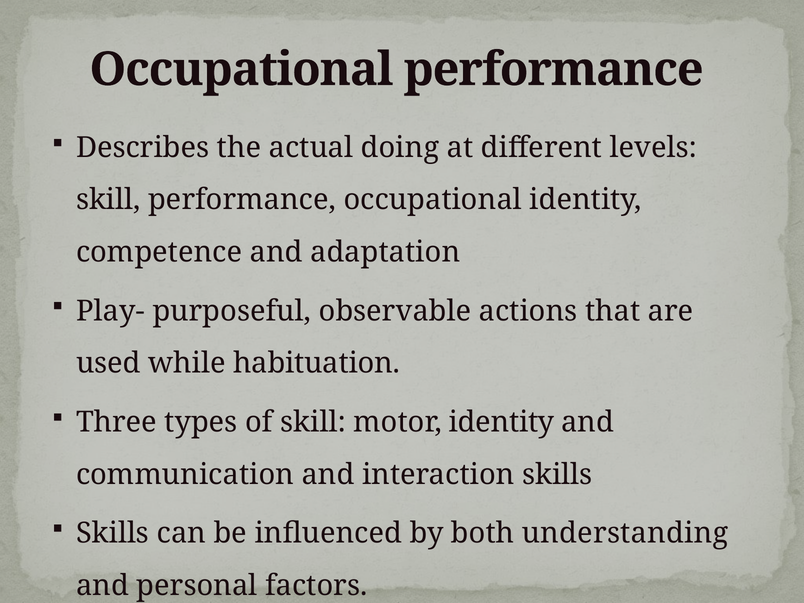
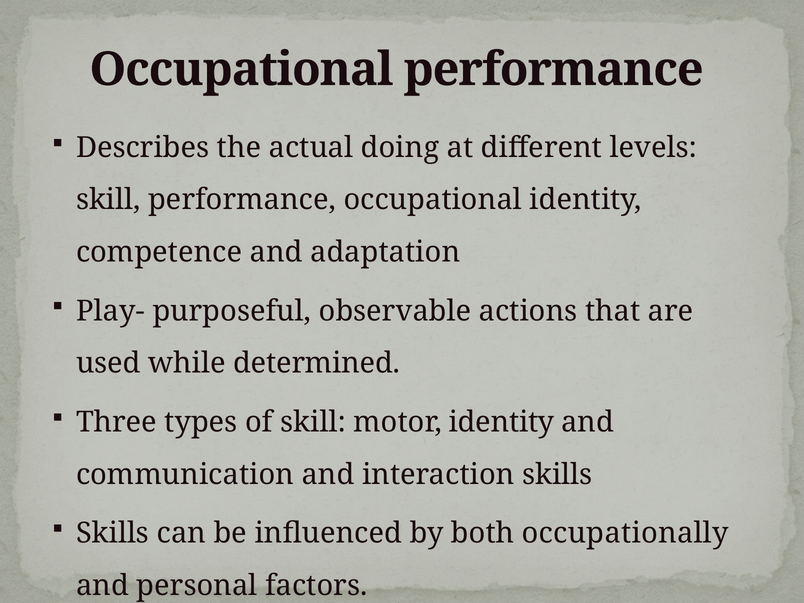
habituation: habituation -> determined (317, 363)
understanding: understanding -> occupationally (625, 533)
